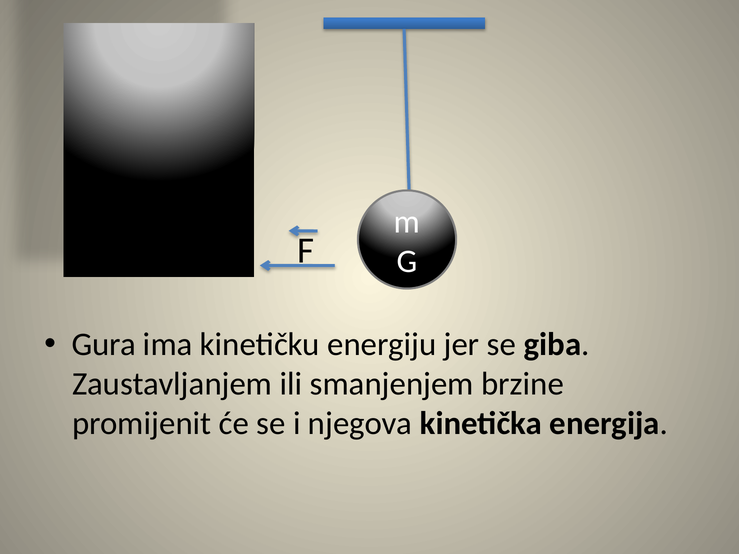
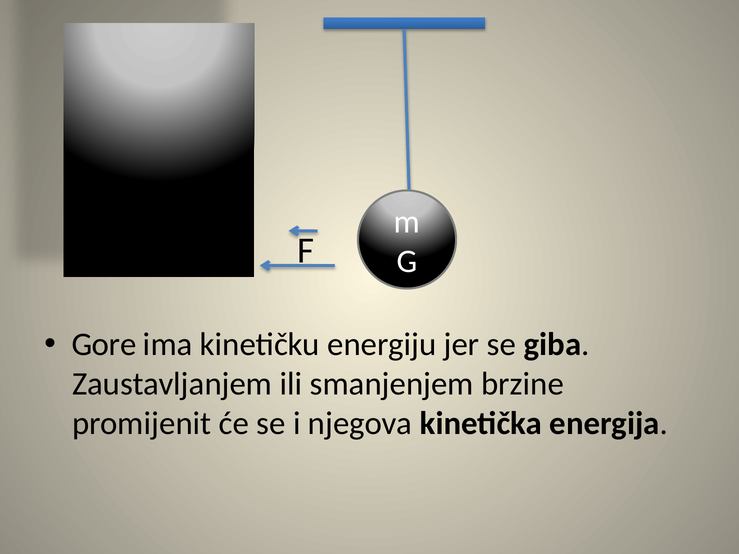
Gura: Gura -> Gore (104, 345)
